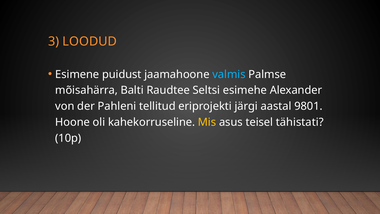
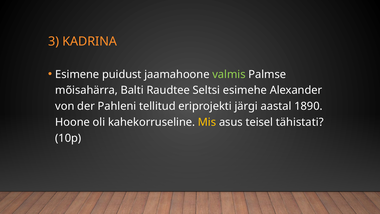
LOODUD: LOODUD -> KADRINA (90, 41)
valmis colour: light blue -> light green (229, 74)
9801: 9801 -> 1890 (308, 106)
